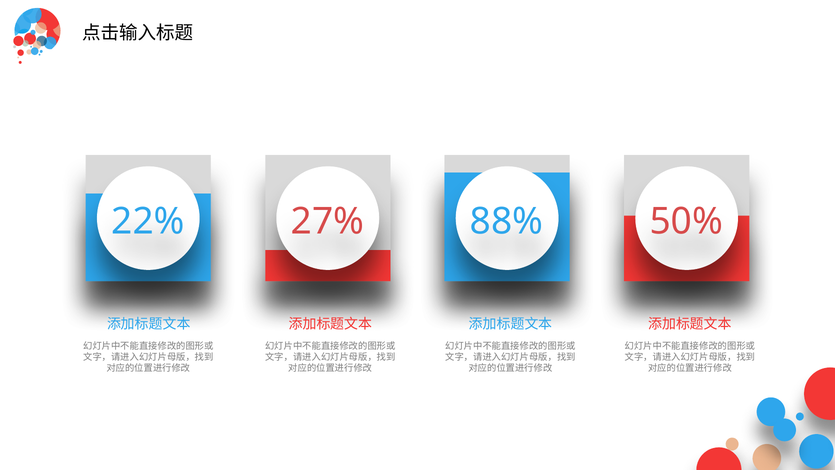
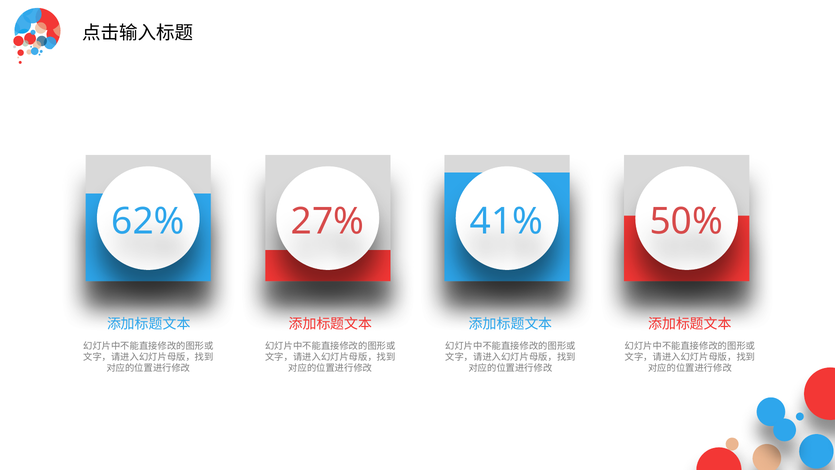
22%: 22% -> 62% (148, 221)
88%: 88% -> 41% (506, 221)
